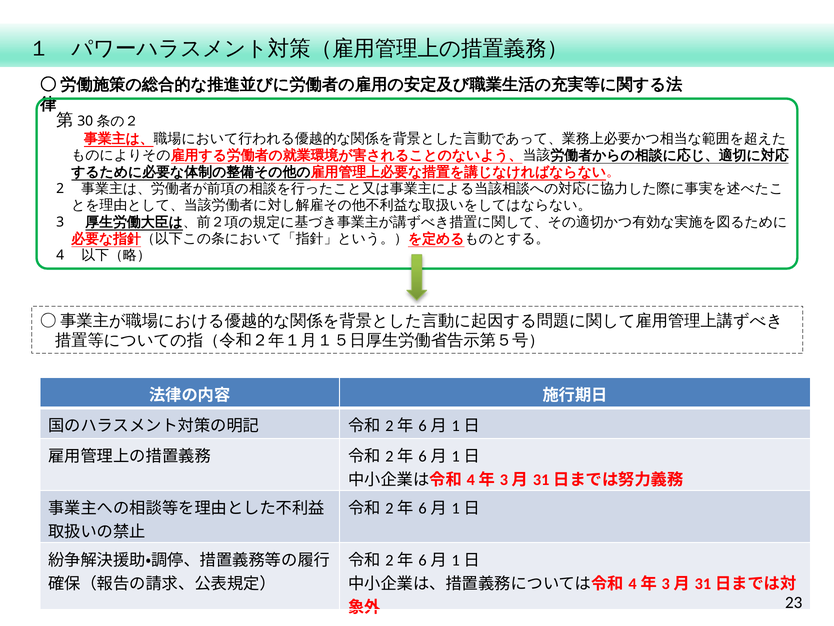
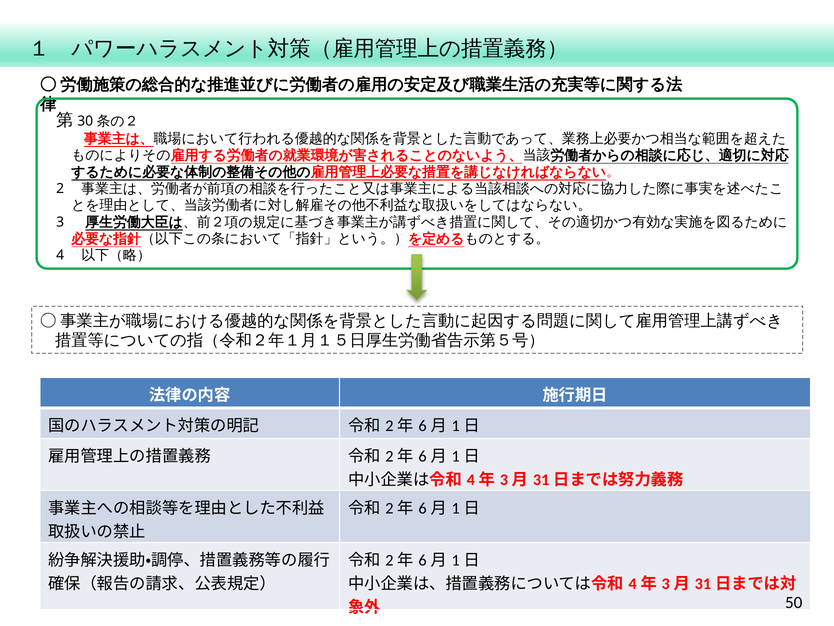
23: 23 -> 50 (794, 602)
